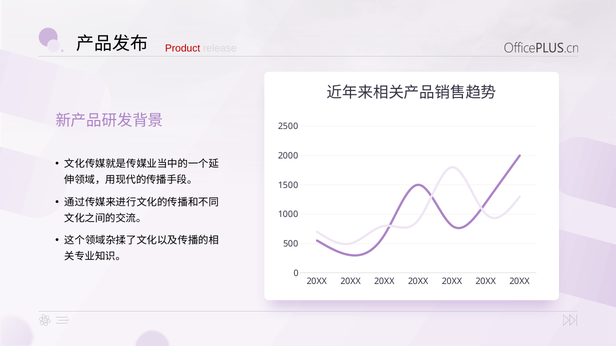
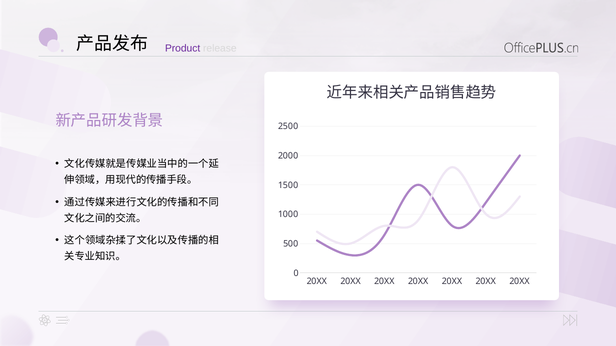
Product colour: red -> purple (183, 49)
